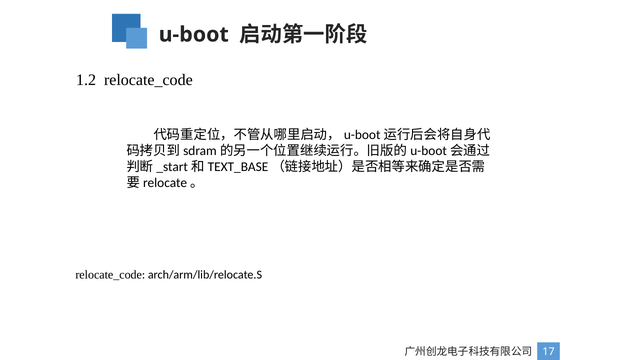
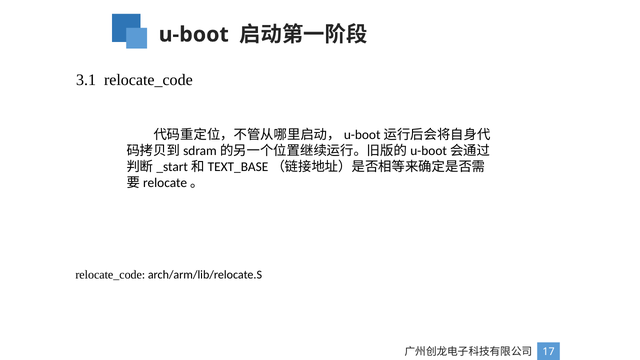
1.2: 1.2 -> 3.1 (86, 80)
